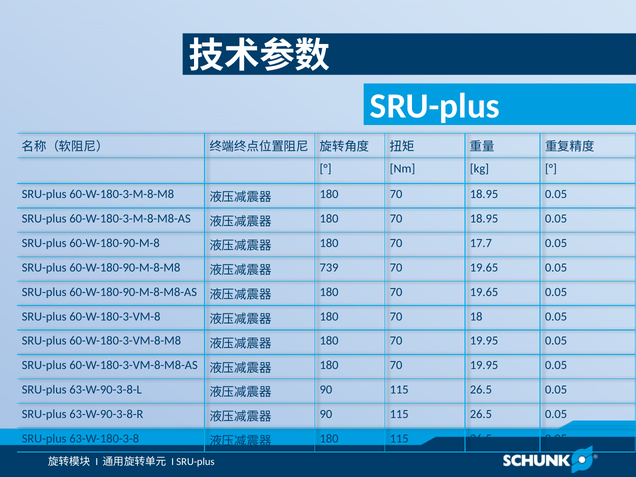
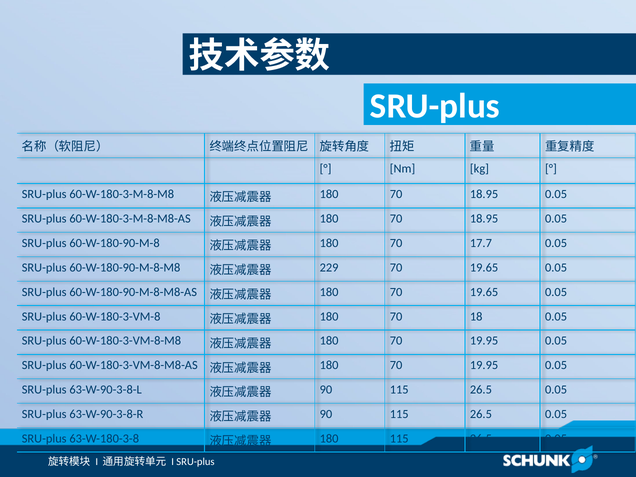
739: 739 -> 229 (329, 268)
